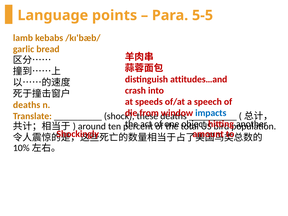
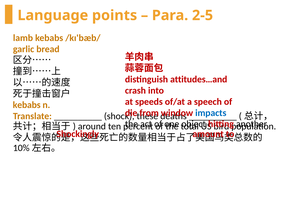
5-5: 5-5 -> 2-5 (203, 15)
deaths: deaths -> kebabs (27, 105)
